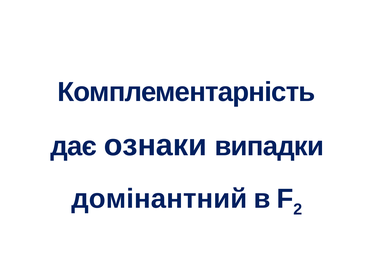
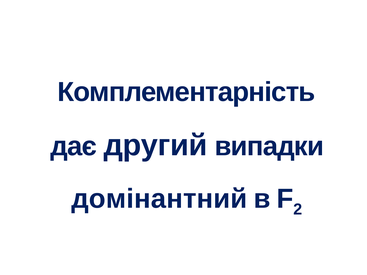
ознаки: ознаки -> другий (155, 146)
